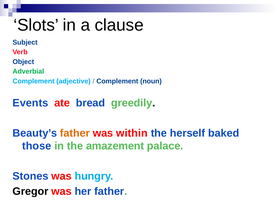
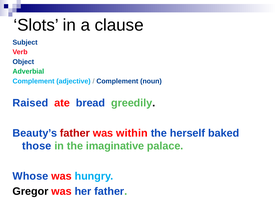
Events: Events -> Raised (30, 103)
father colour: orange -> red (75, 133)
amazement: amazement -> imaginative (115, 146)
Stones: Stones -> Whose (30, 176)
